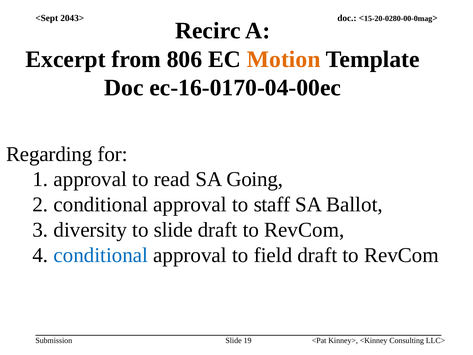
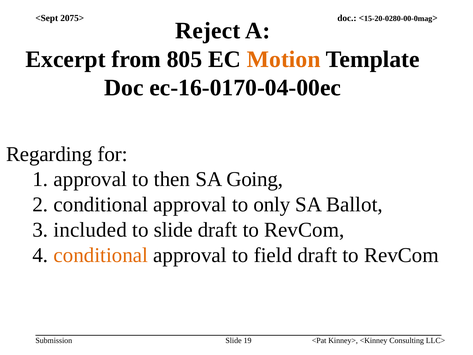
2043>: 2043> -> 2075> (72, 18)
Recirc: Recirc -> Reject (208, 31)
806: 806 -> 805 (185, 59)
read: read -> then (172, 179)
staff: staff -> only (272, 204)
diversity: diversity -> included (90, 230)
conditional colour: blue -> orange (101, 255)
